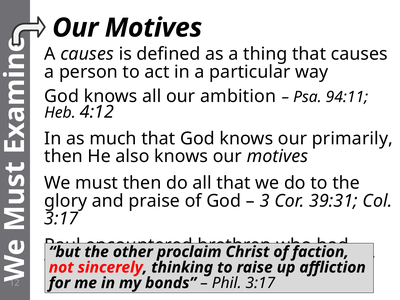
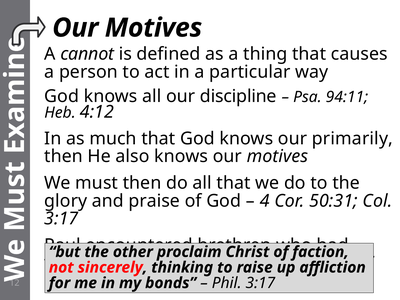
A causes: causes -> cannot (87, 54)
ambition: ambition -> discipline (238, 96)
3: 3 -> 4 (265, 201)
39:31: 39:31 -> 50:31 (334, 201)
